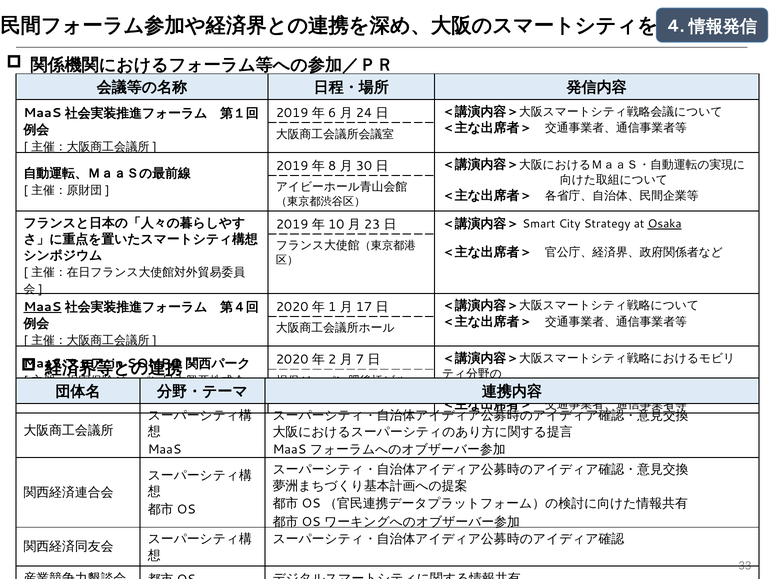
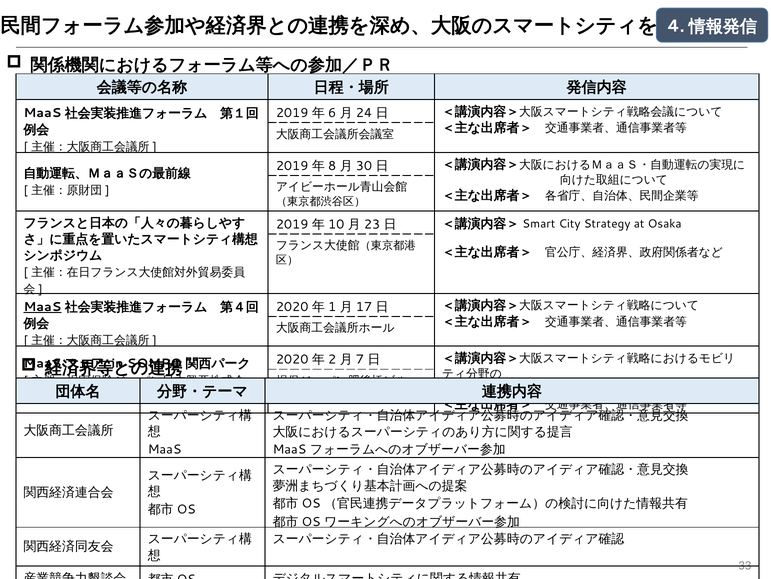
Osaka underline: present -> none (665, 224)
